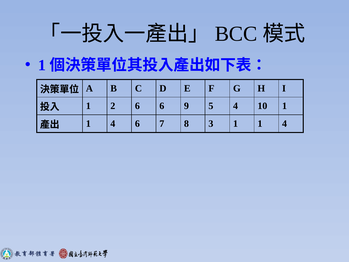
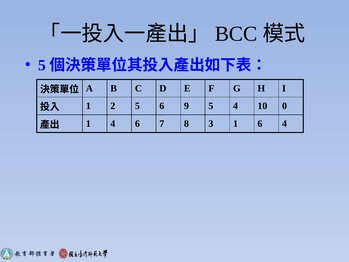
1: 1 -> 5 (42, 65)
2 6: 6 -> 5 (137, 106)
10 1: 1 -> 0 (285, 106)
1 1: 1 -> 6 (260, 124)
